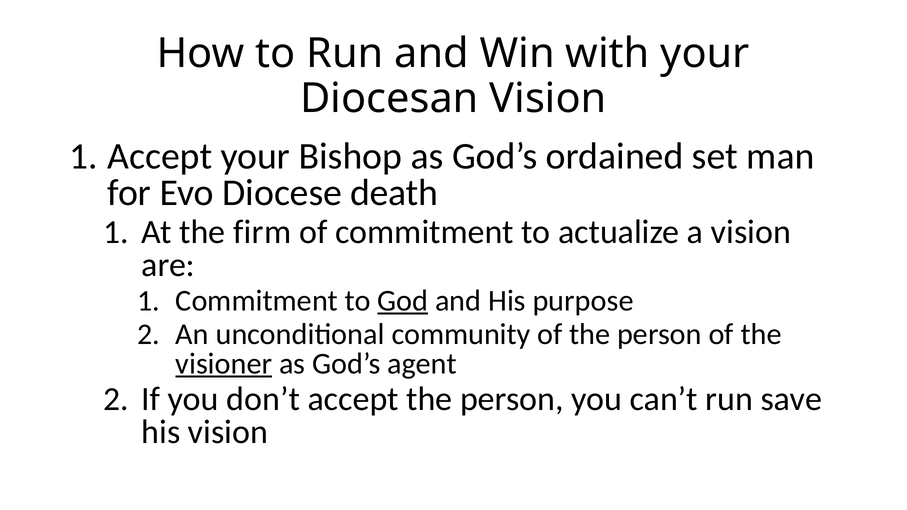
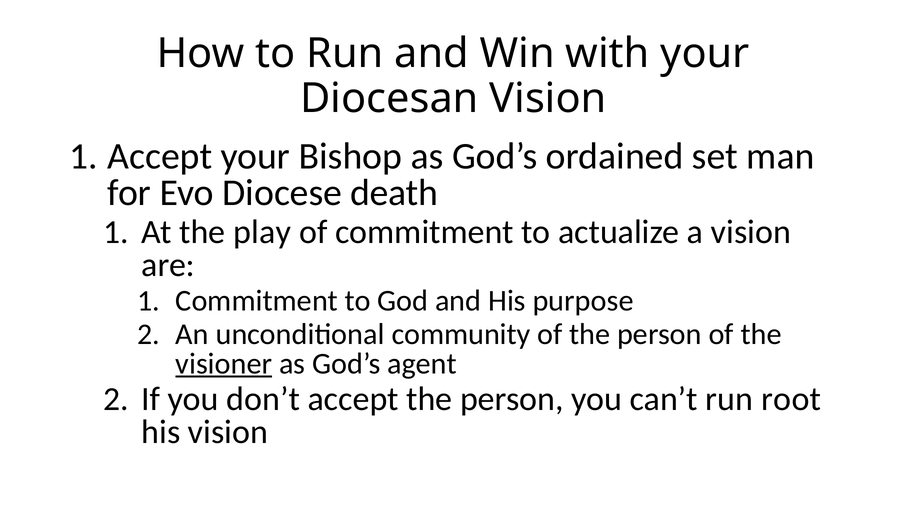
firm: firm -> play (262, 232)
God underline: present -> none (403, 301)
save: save -> root (791, 399)
